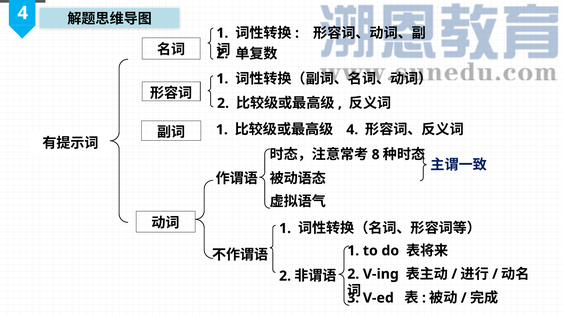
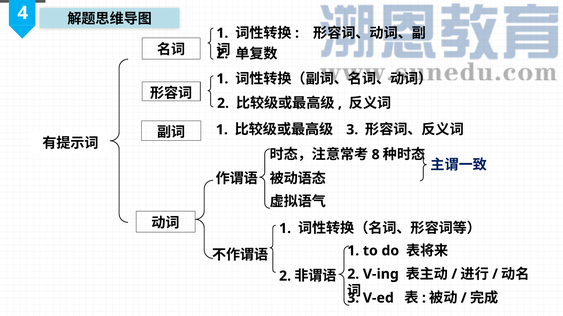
4: 4 -> 3 (352, 130)
